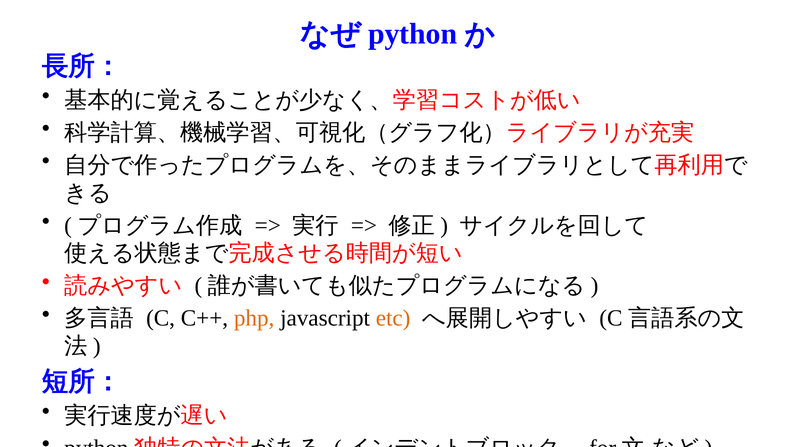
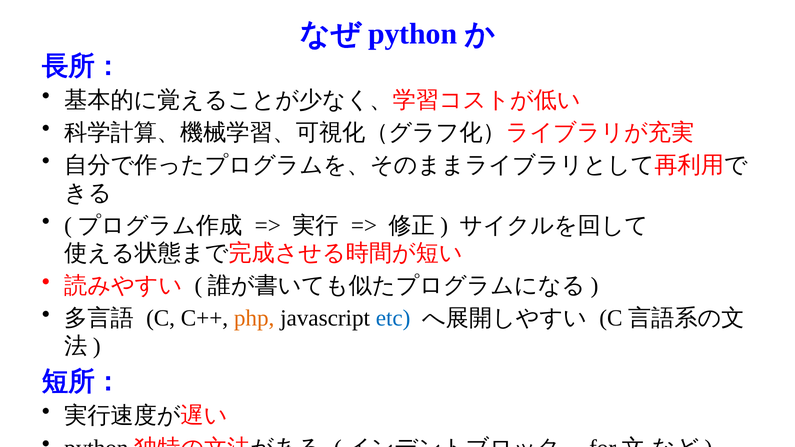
etc colour: orange -> blue (393, 318)
